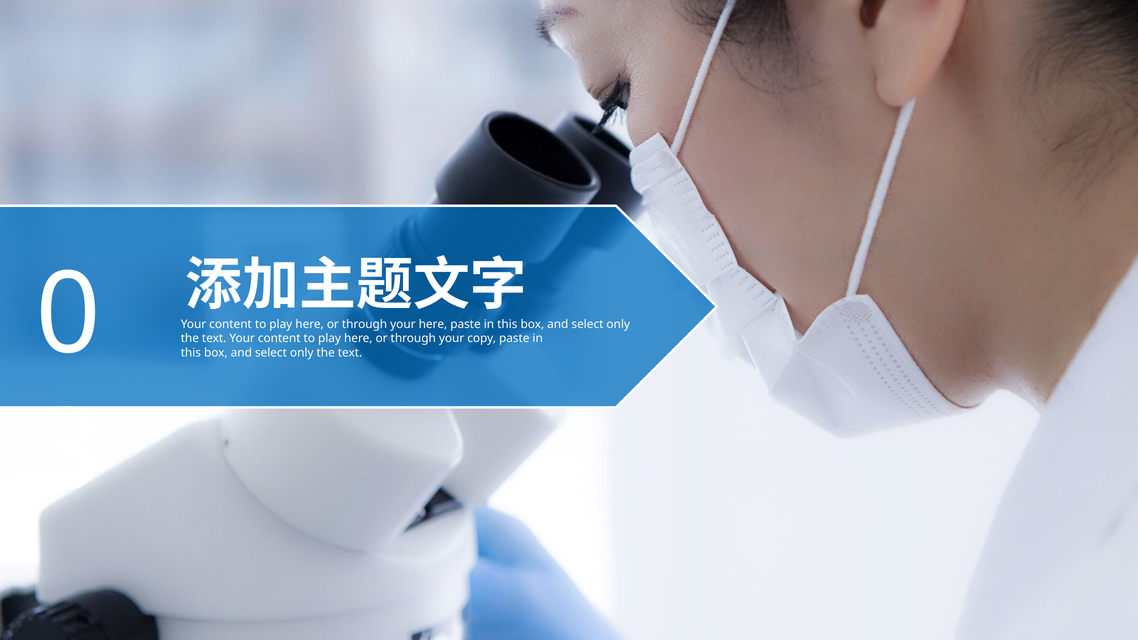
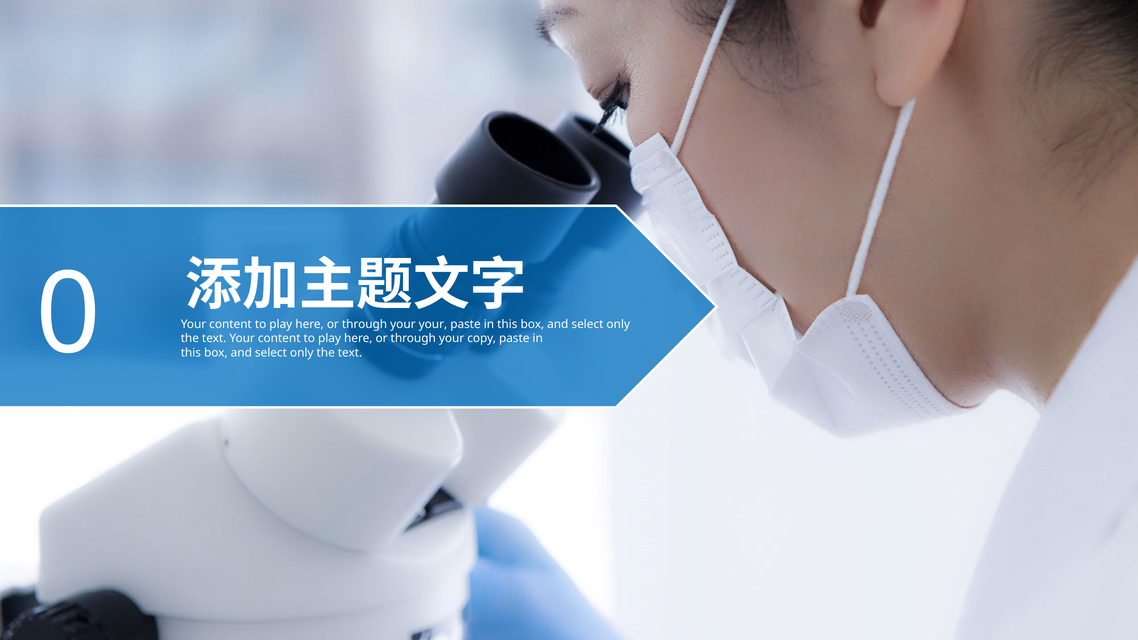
your here: here -> your (433, 324)
